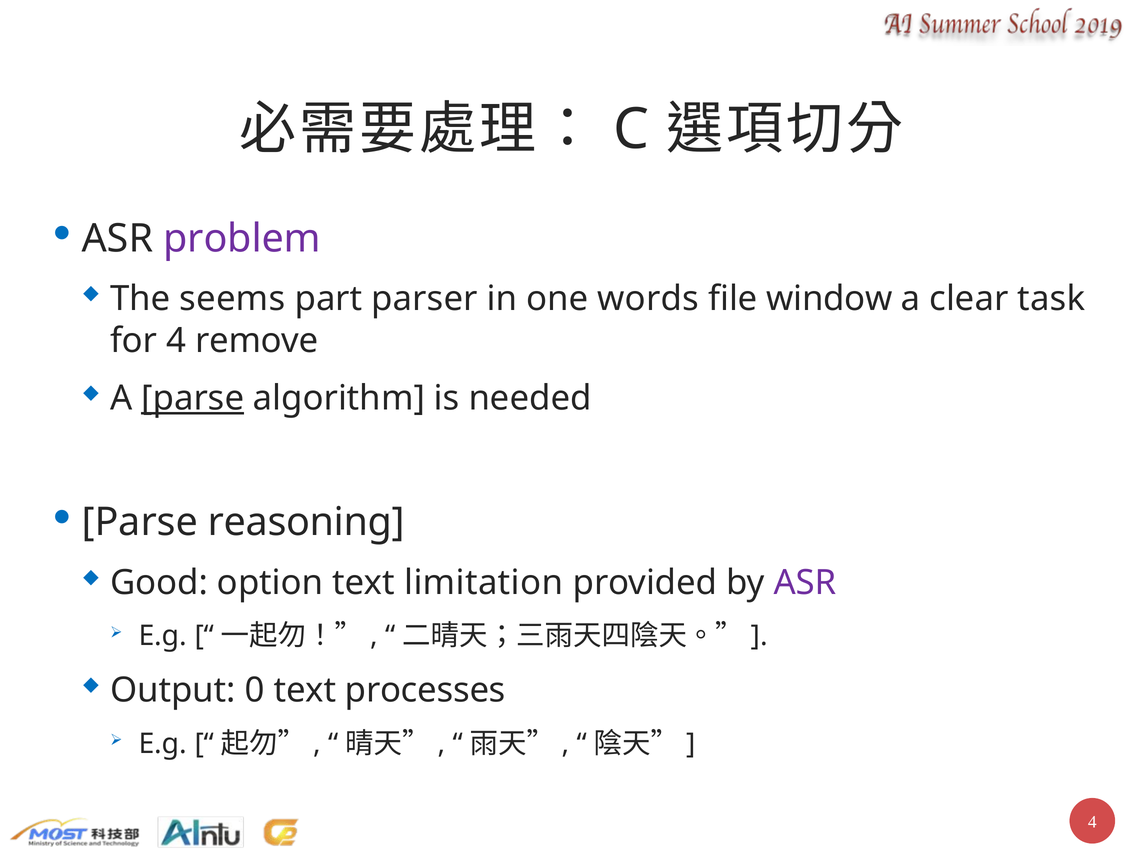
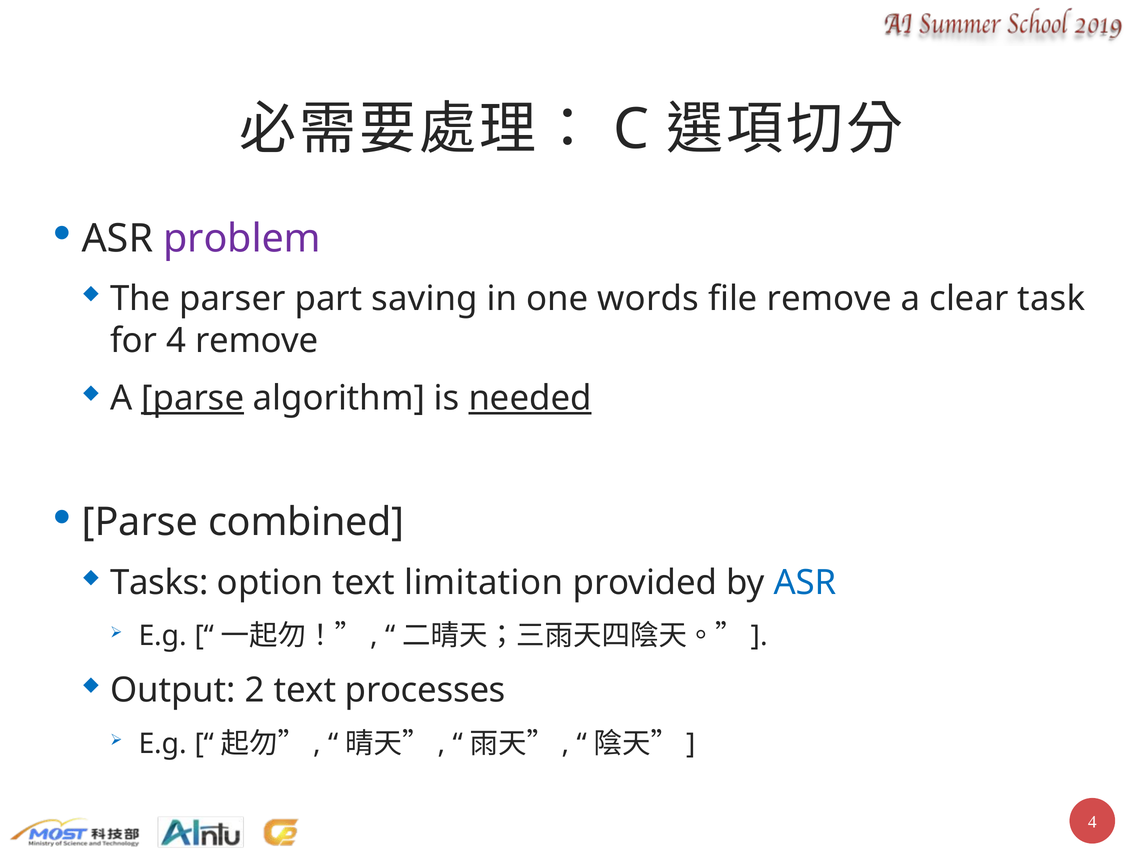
seems: seems -> parser (232, 299)
parser: parser -> saving (424, 299)
file window: window -> remove (829, 299)
needed underline: none -> present (530, 398)
reasoning: reasoning -> combined (306, 522)
Good: Good -> Tasks (159, 582)
ASR colour: purple -> blue (805, 582)
0: 0 -> 2 (255, 690)
